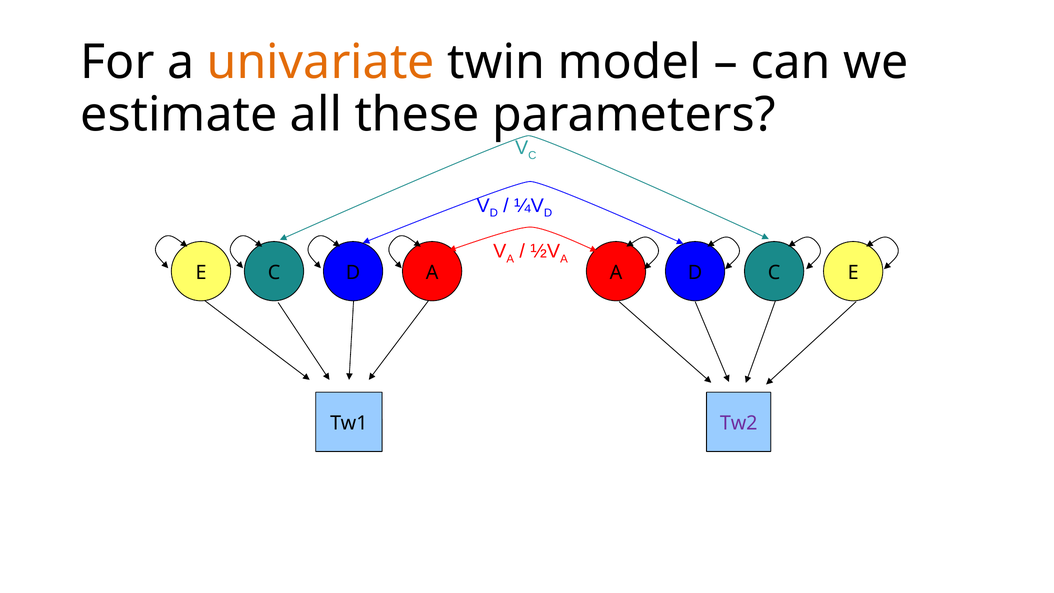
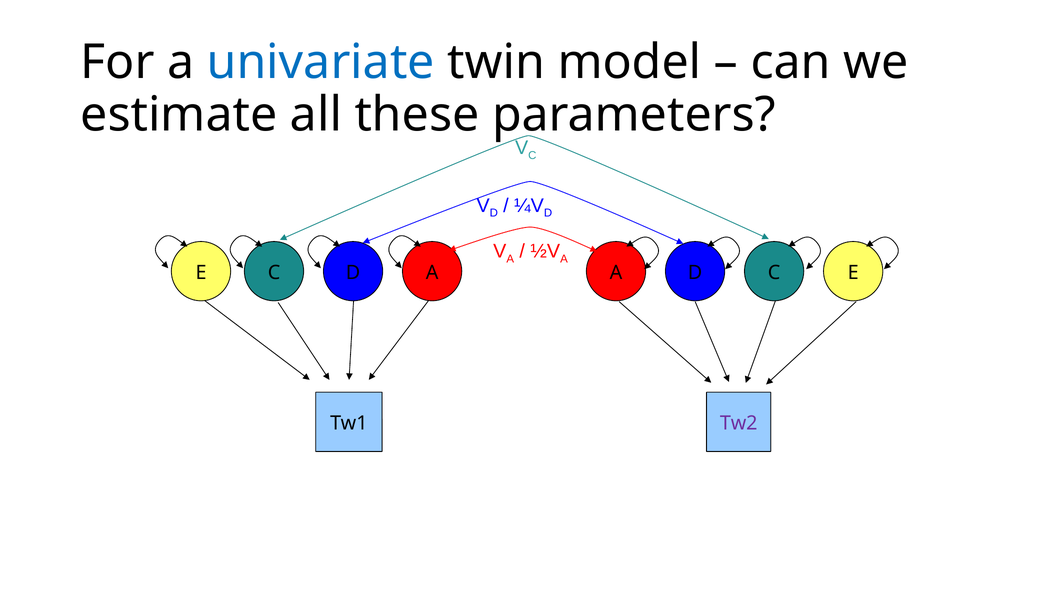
univariate colour: orange -> blue (321, 62)
